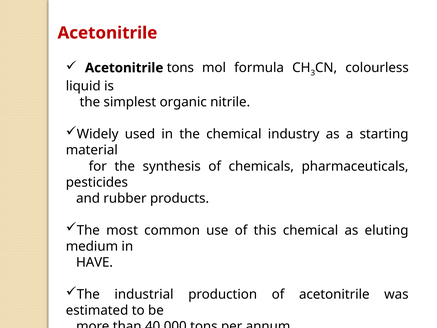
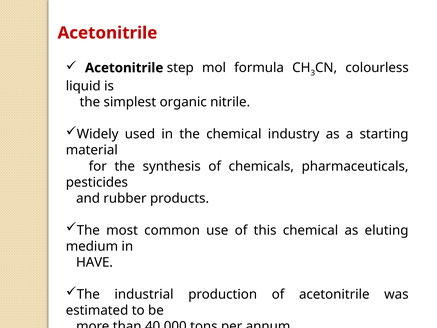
Acetonitrile tons: tons -> step (180, 68)
